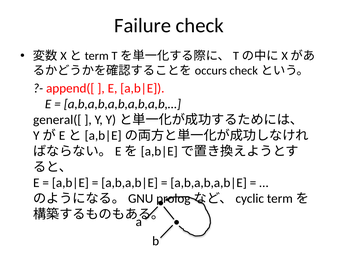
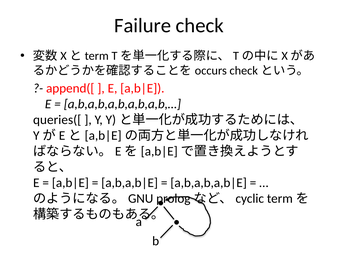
general([: general([ -> queries([ (57, 120)
